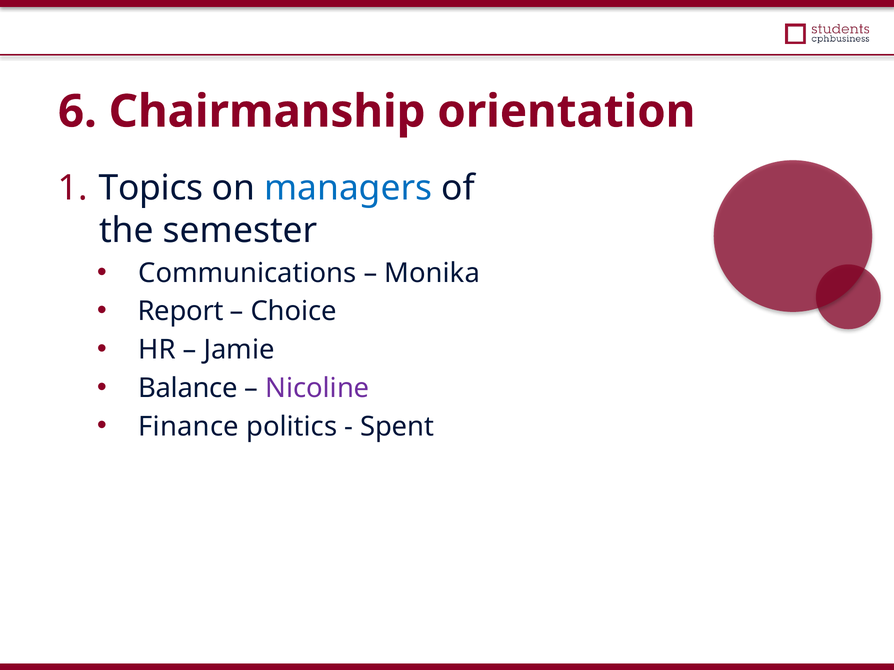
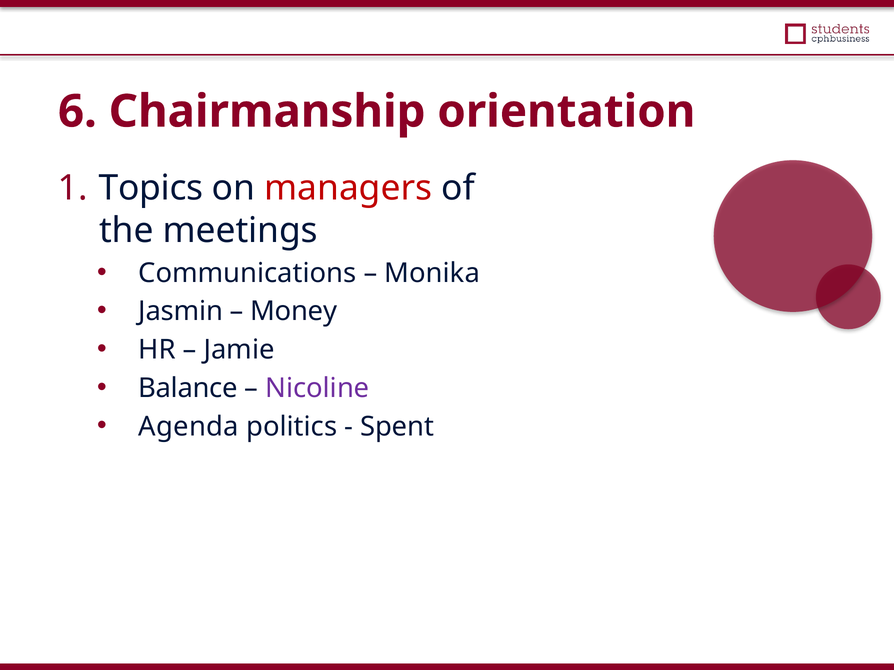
managers colour: blue -> red (348, 188)
semester: semester -> meetings (240, 231)
Report: Report -> Jasmin (181, 312)
Choice: Choice -> Money (294, 312)
Finance: Finance -> Agenda (189, 427)
